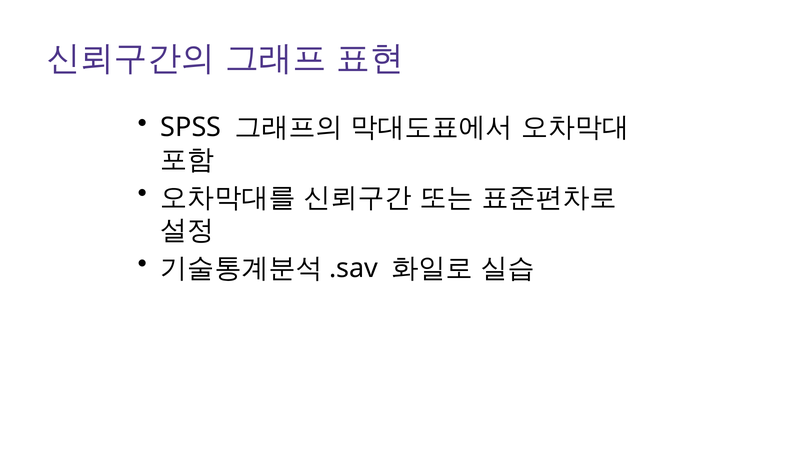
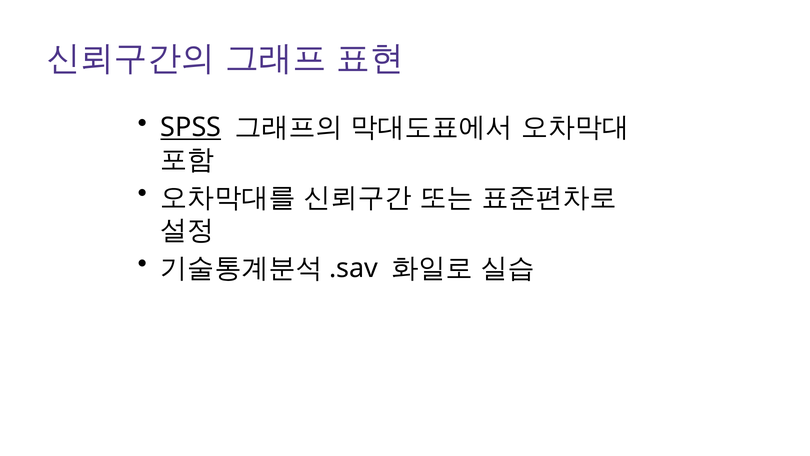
SPSS underline: none -> present (191, 127)
